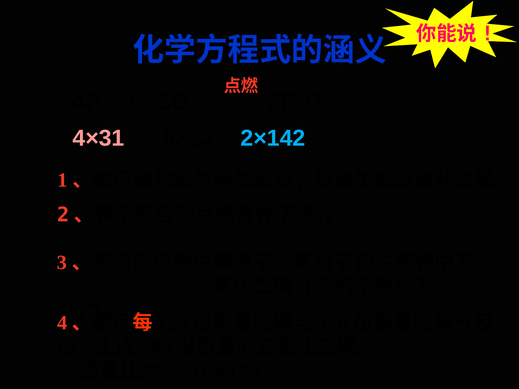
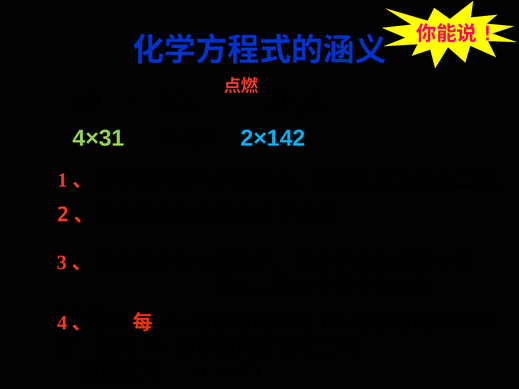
4×31 colour: pink -> light green (99, 138)
